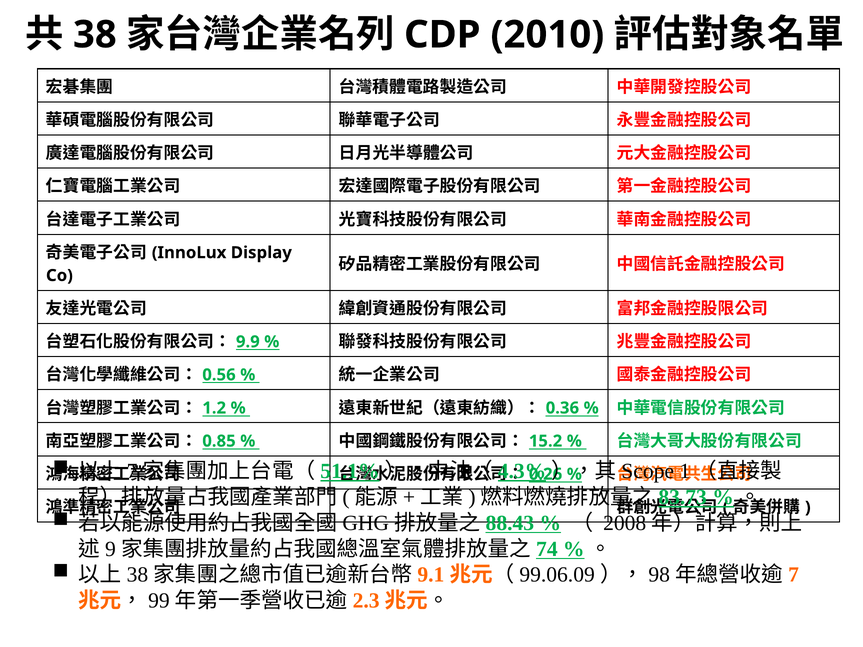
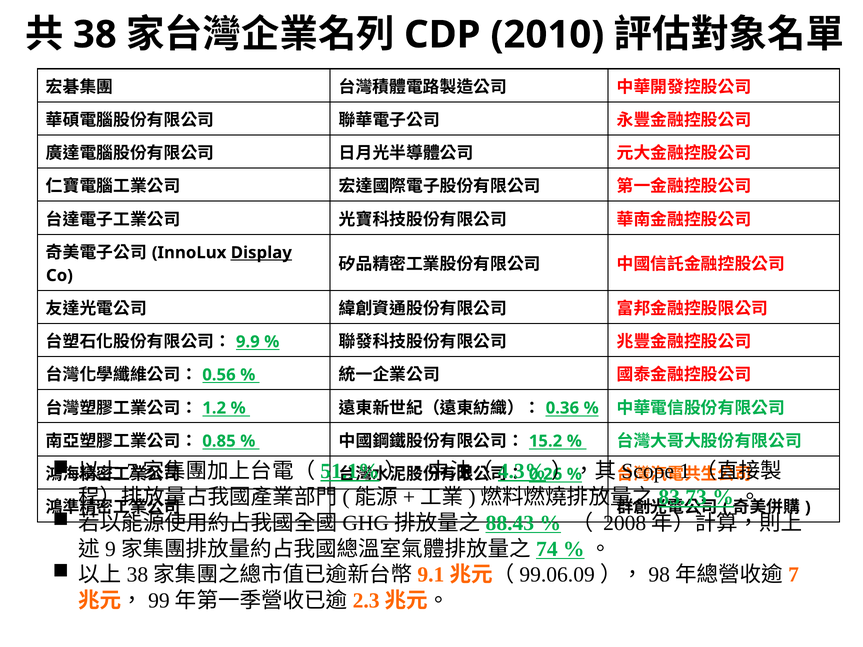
Display underline: none -> present (261, 253)
